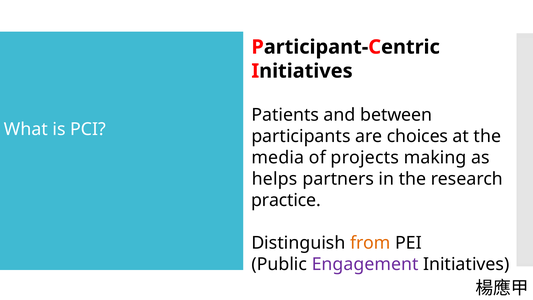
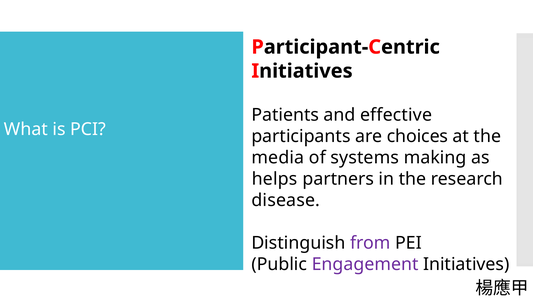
between: between -> effective (396, 115)
projects: projects -> systems (365, 157)
practice: practice -> disease (286, 200)
from colour: orange -> purple (370, 243)
